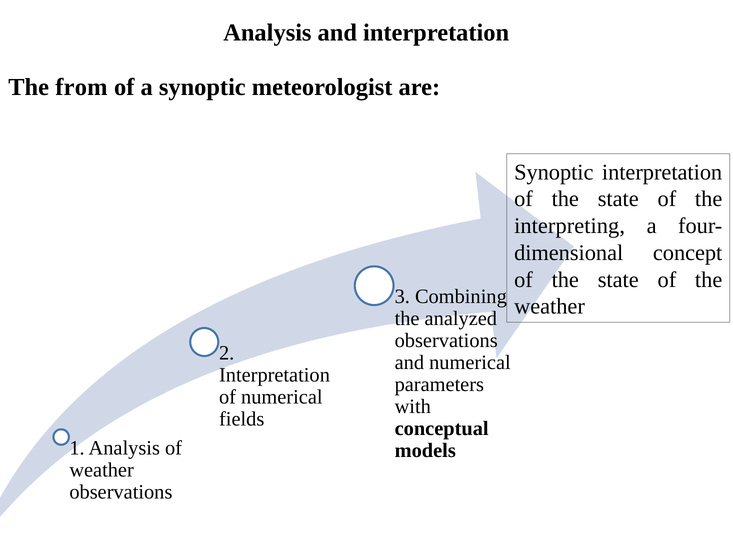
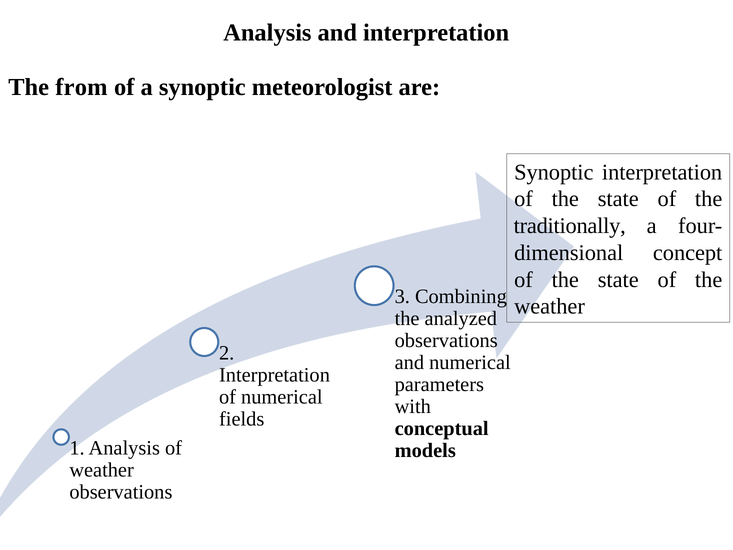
interpreting: interpreting -> traditionally (570, 226)
